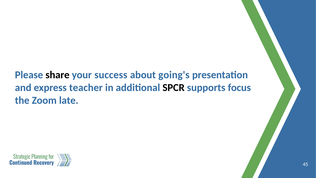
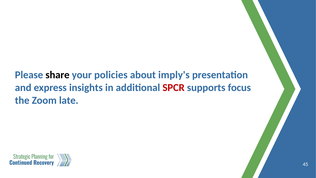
success: success -> policies (111, 75)
going's: going's -> imply's (174, 75)
teacher: teacher -> insights (86, 87)
SPCR colour: black -> red (174, 87)
